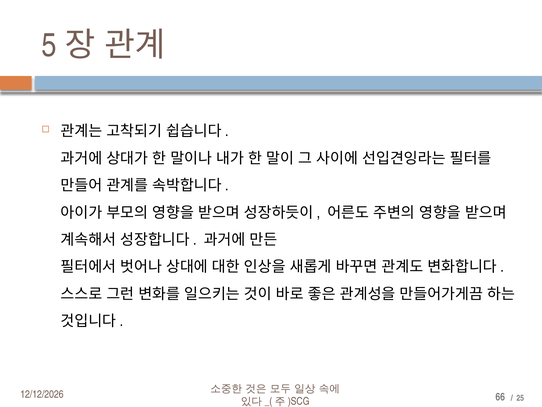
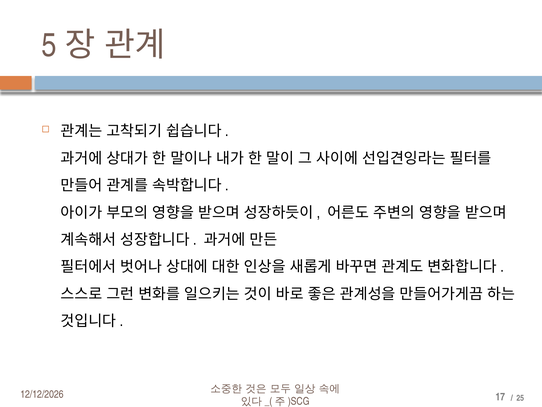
66: 66 -> 17 (500, 396)
